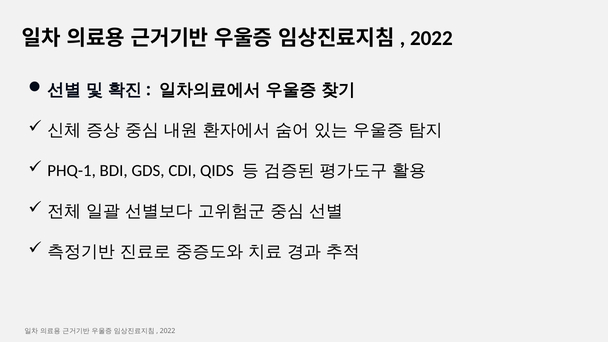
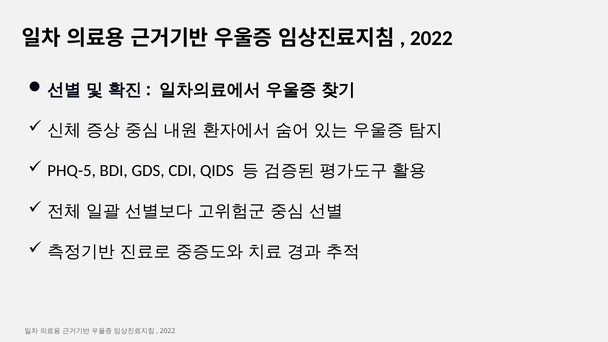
PHQ-1: PHQ-1 -> PHQ-5 (72, 171)
